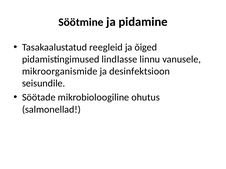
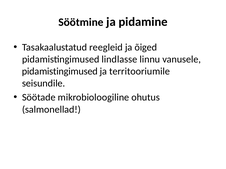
mikroorganismide: mikroorganismide -> pidamistingimused (60, 72)
desinfektsioon: desinfektsioon -> territooriumile (140, 72)
